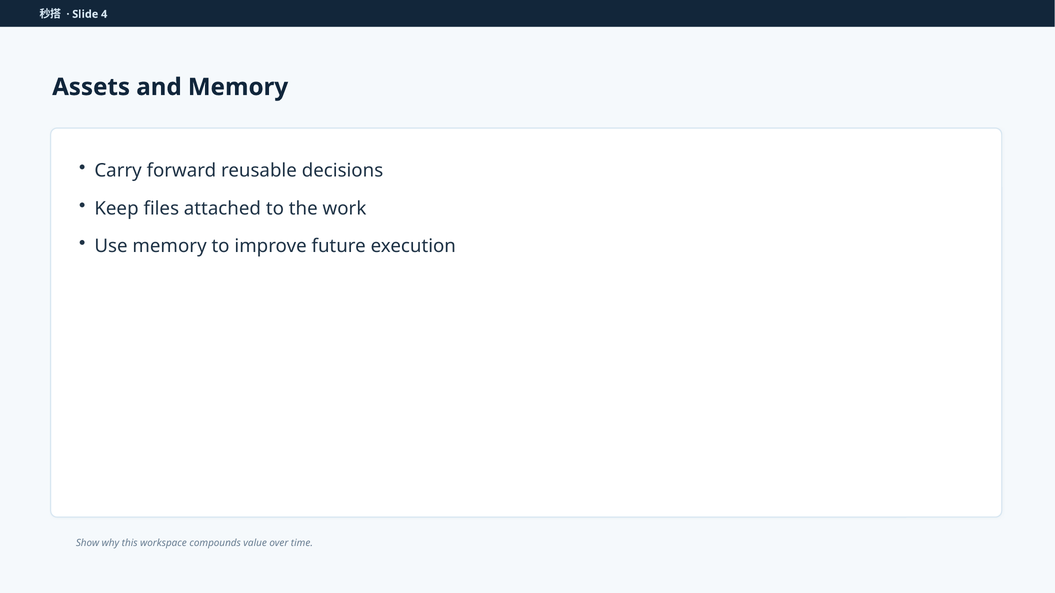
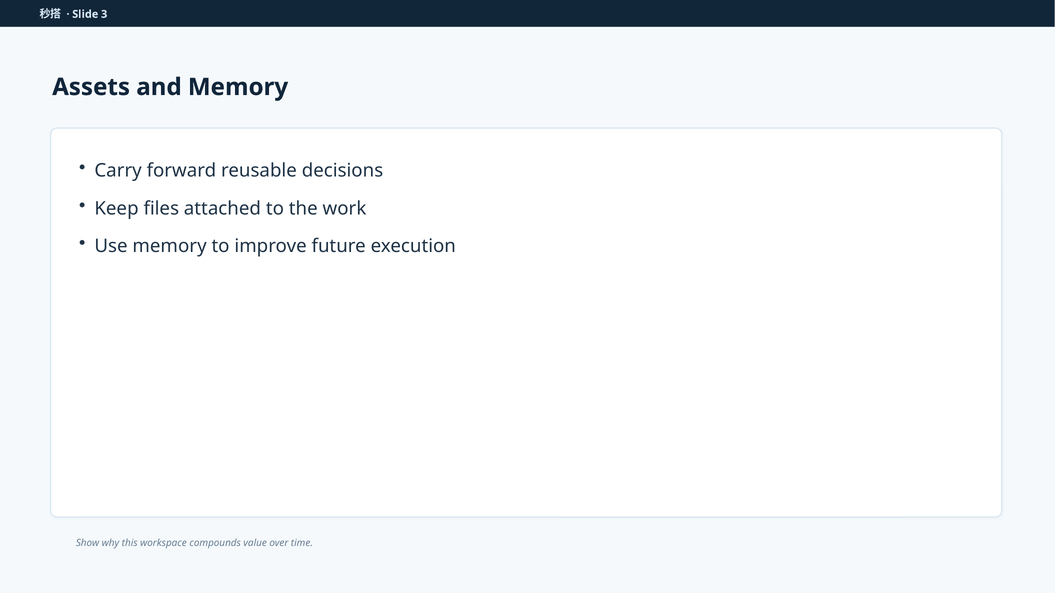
4: 4 -> 3 (104, 14)
